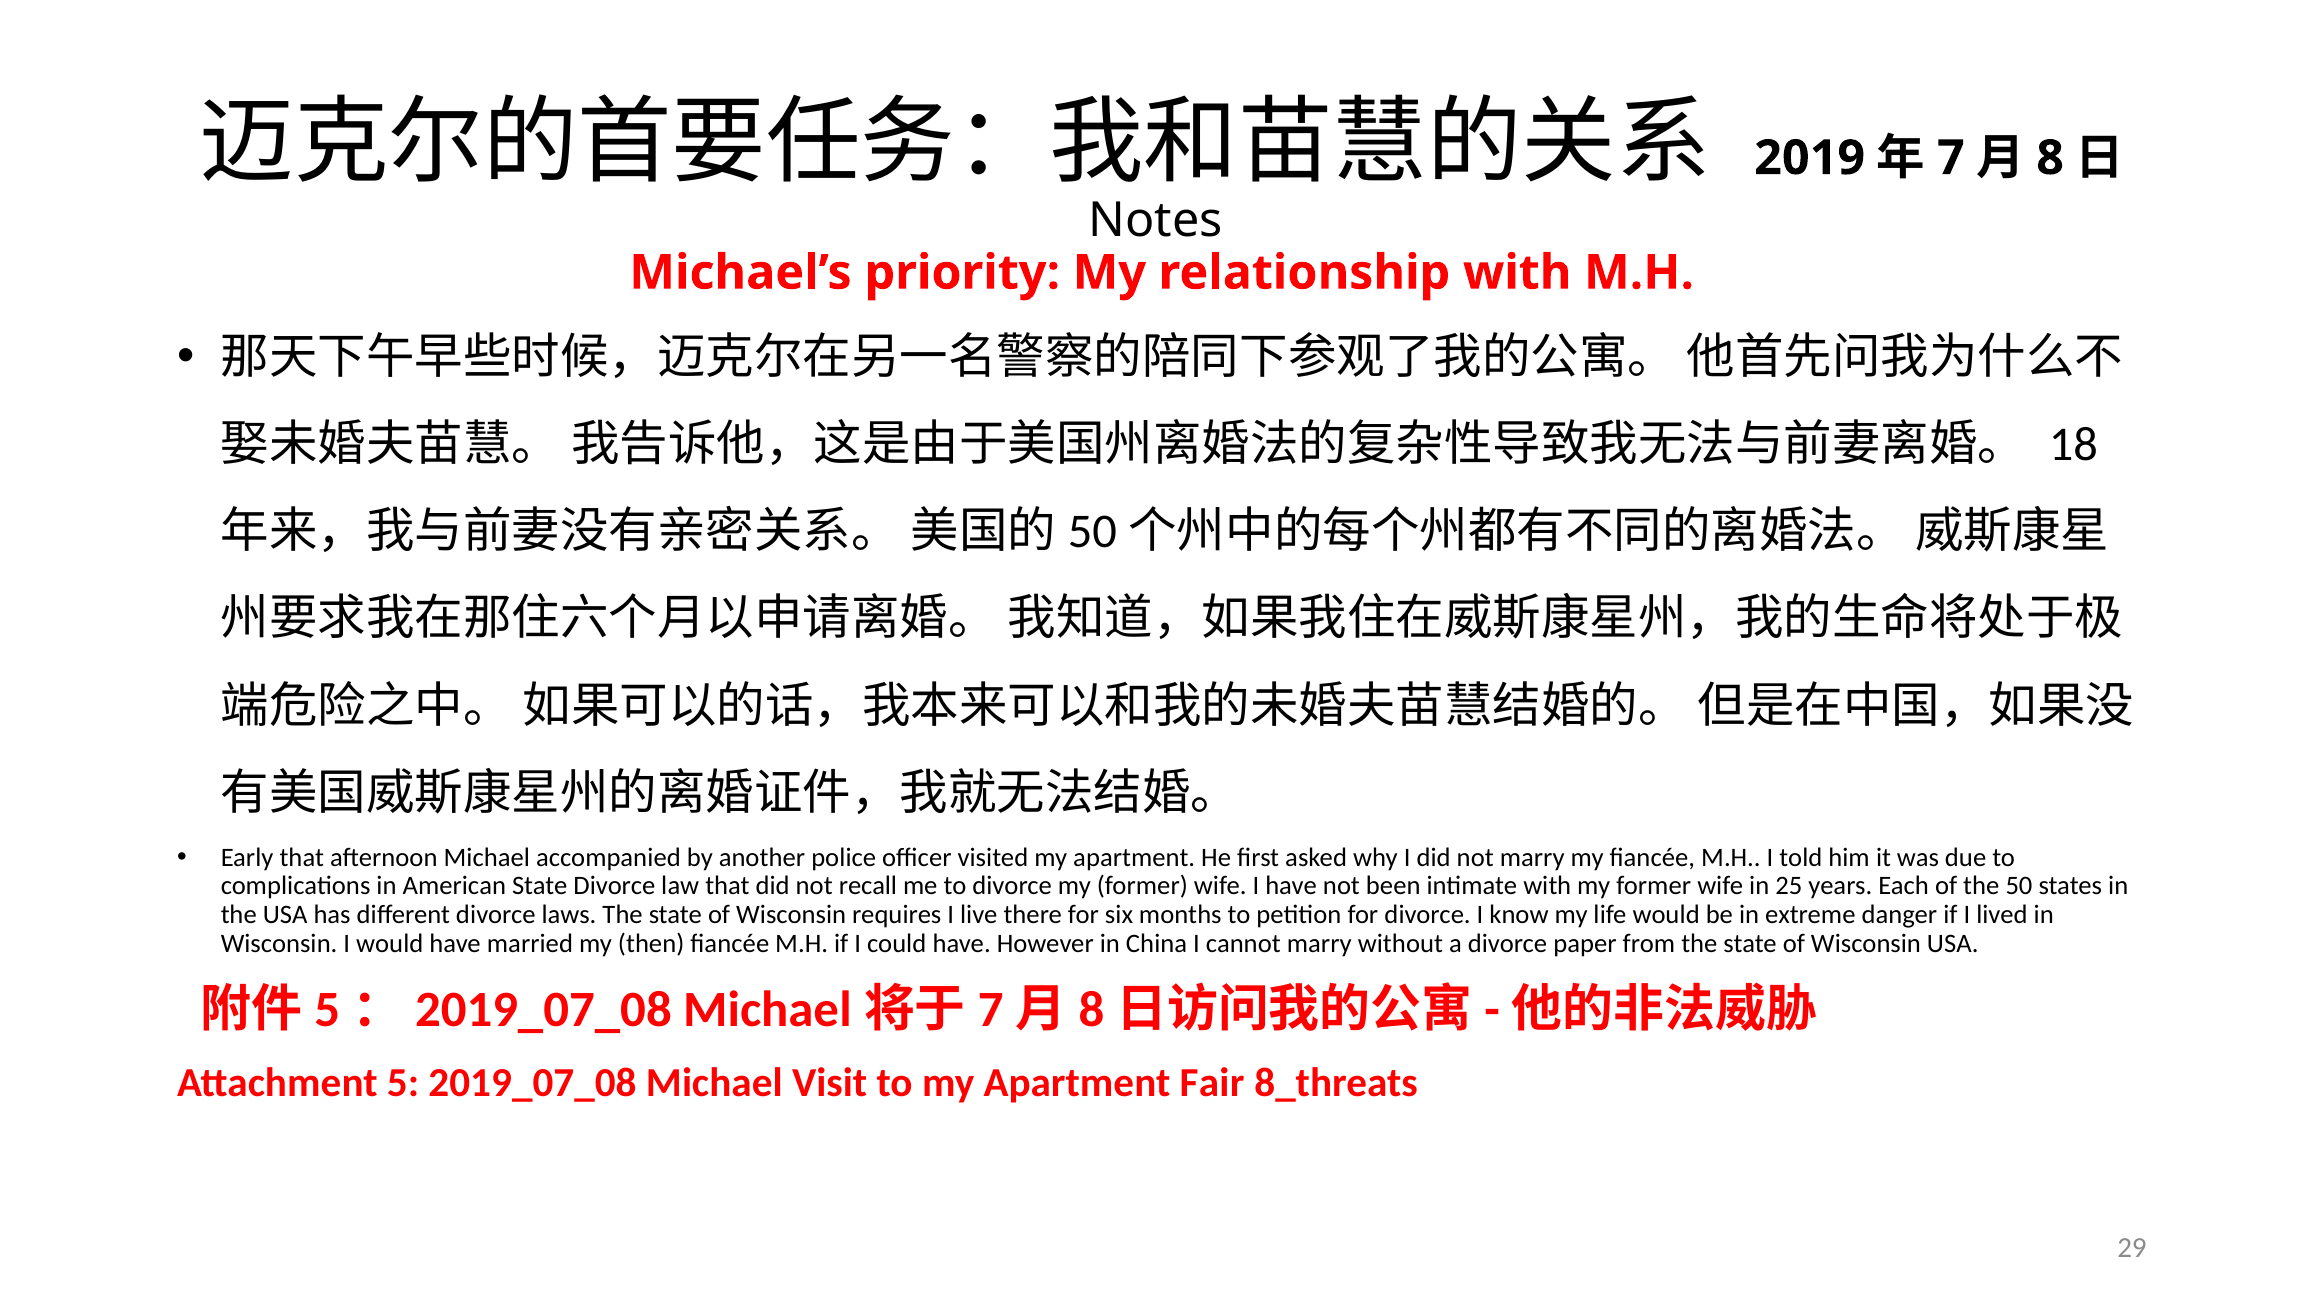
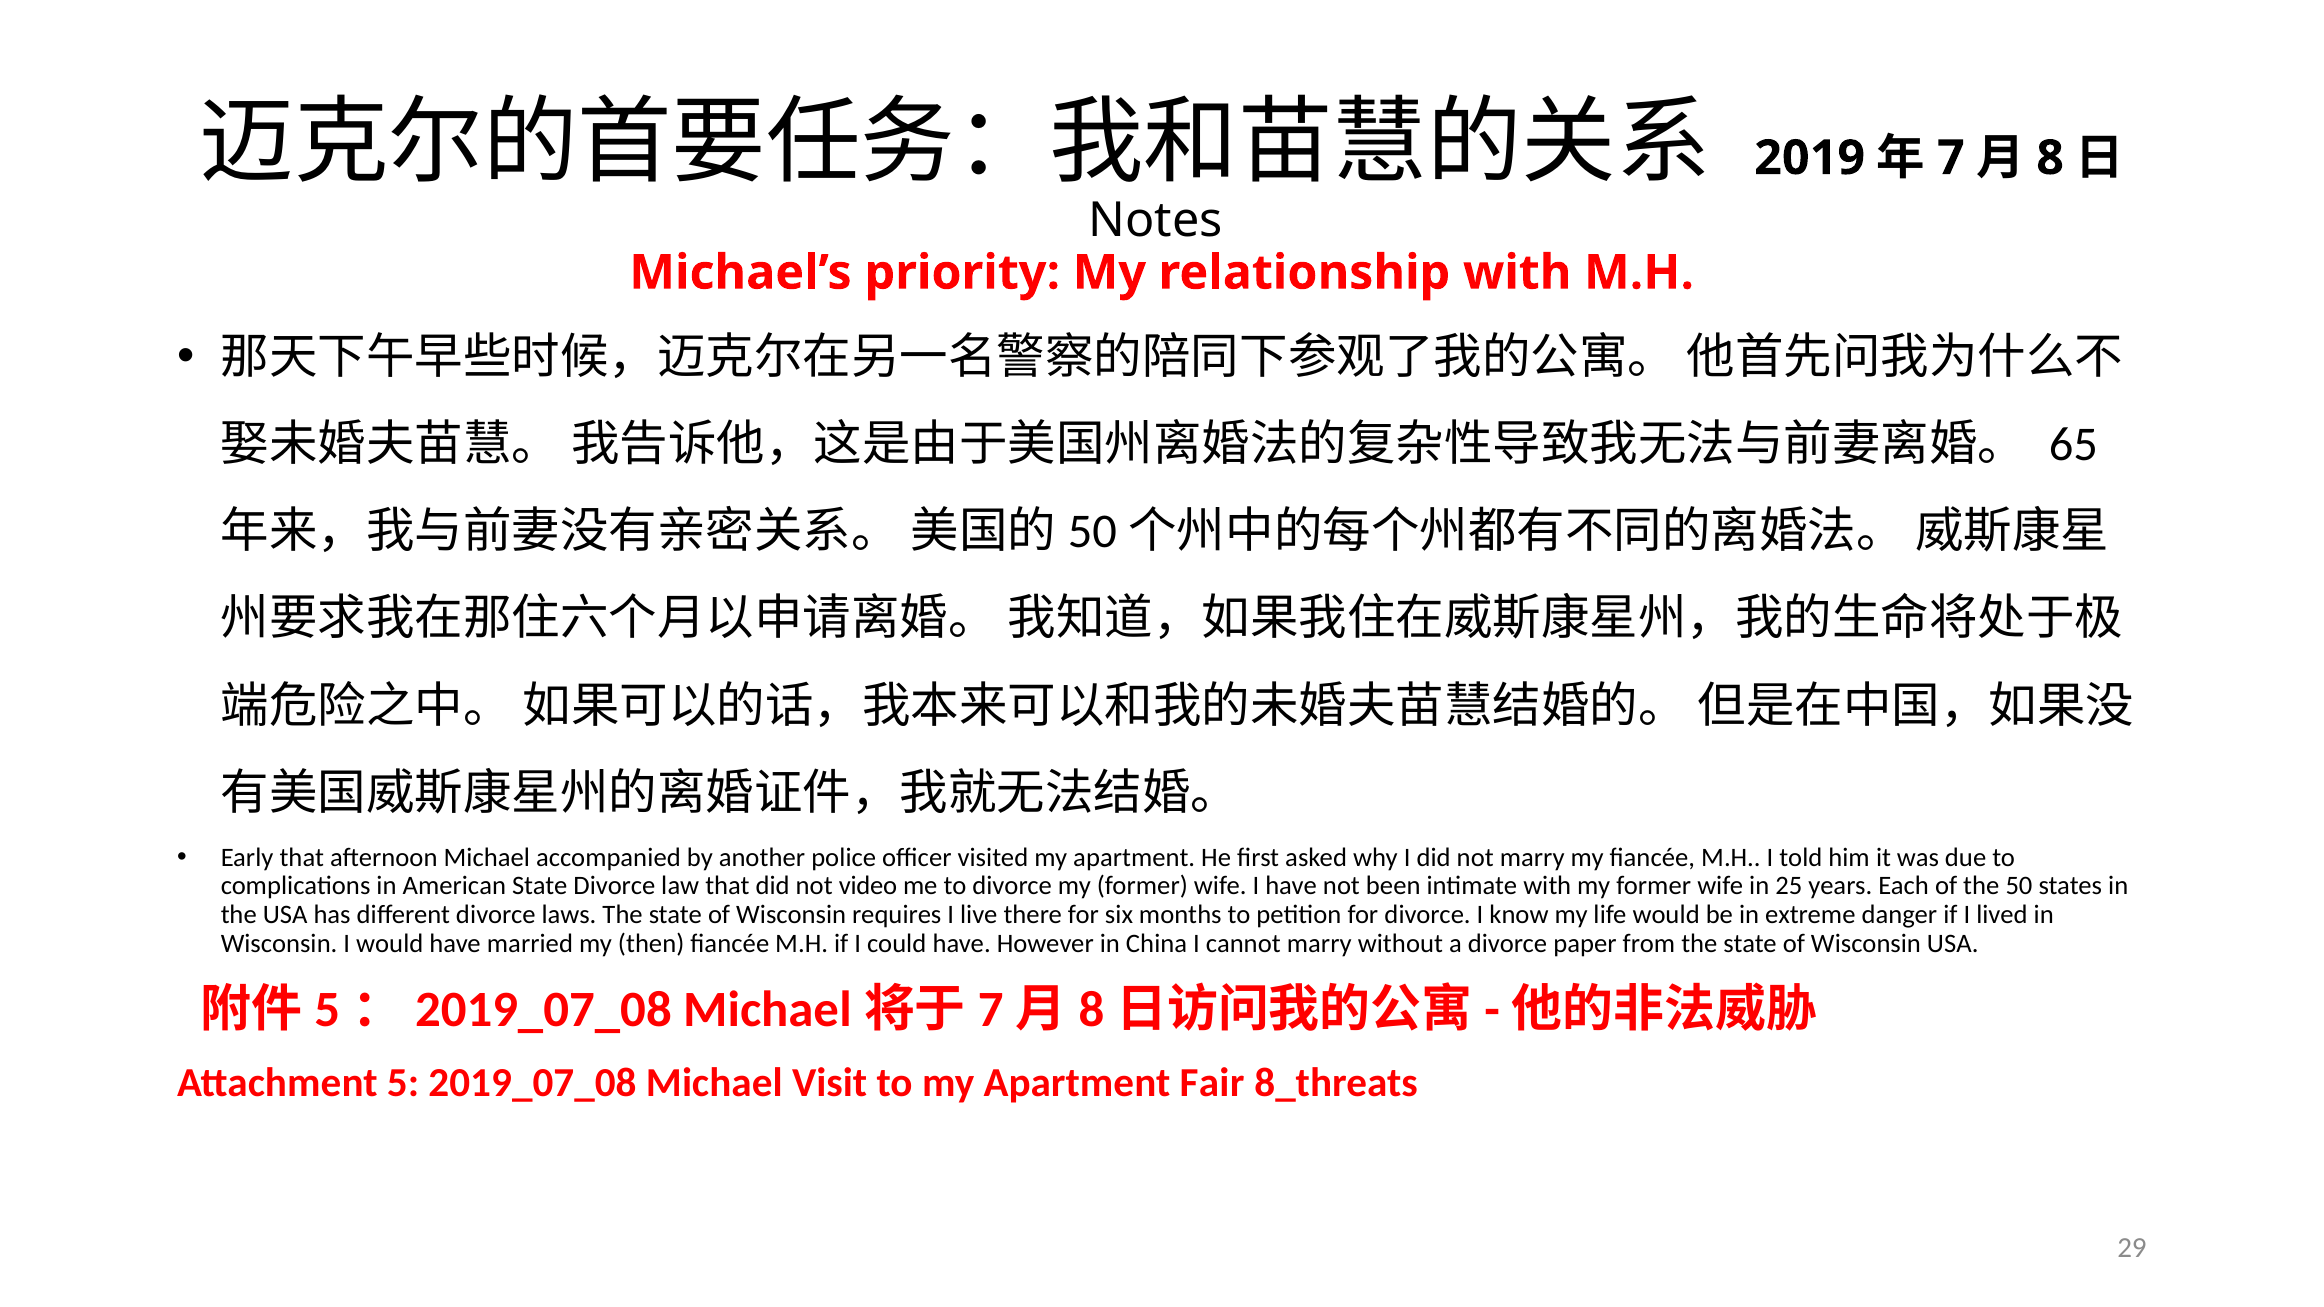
18: 18 -> 65 (2073, 445)
recall: recall -> video (868, 886)
